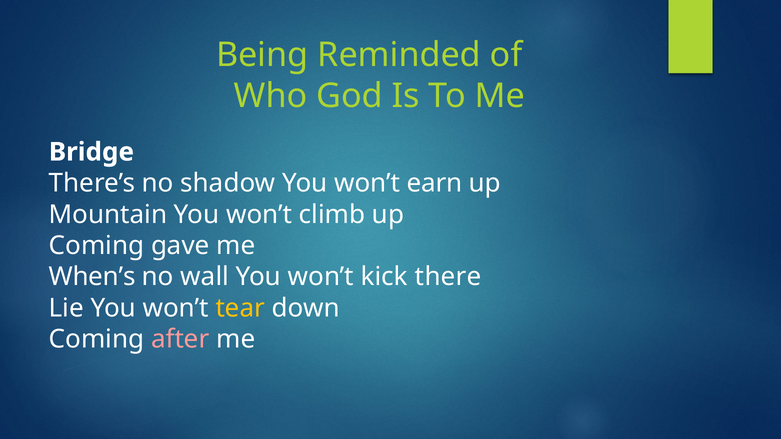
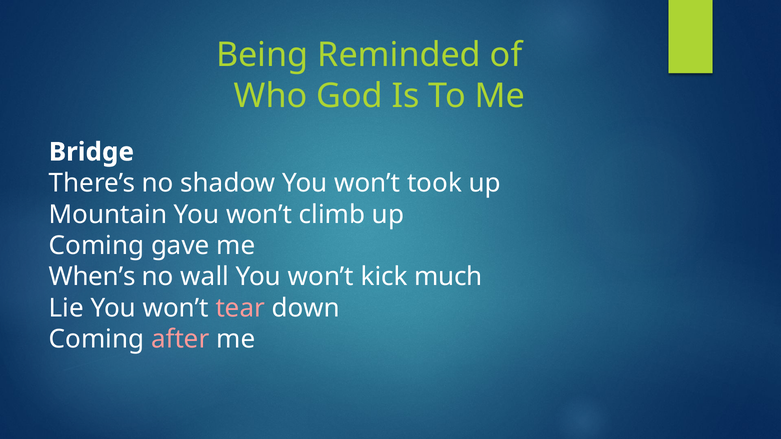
earn: earn -> took (434, 183)
there: there -> much (448, 277)
tear colour: yellow -> pink (240, 308)
